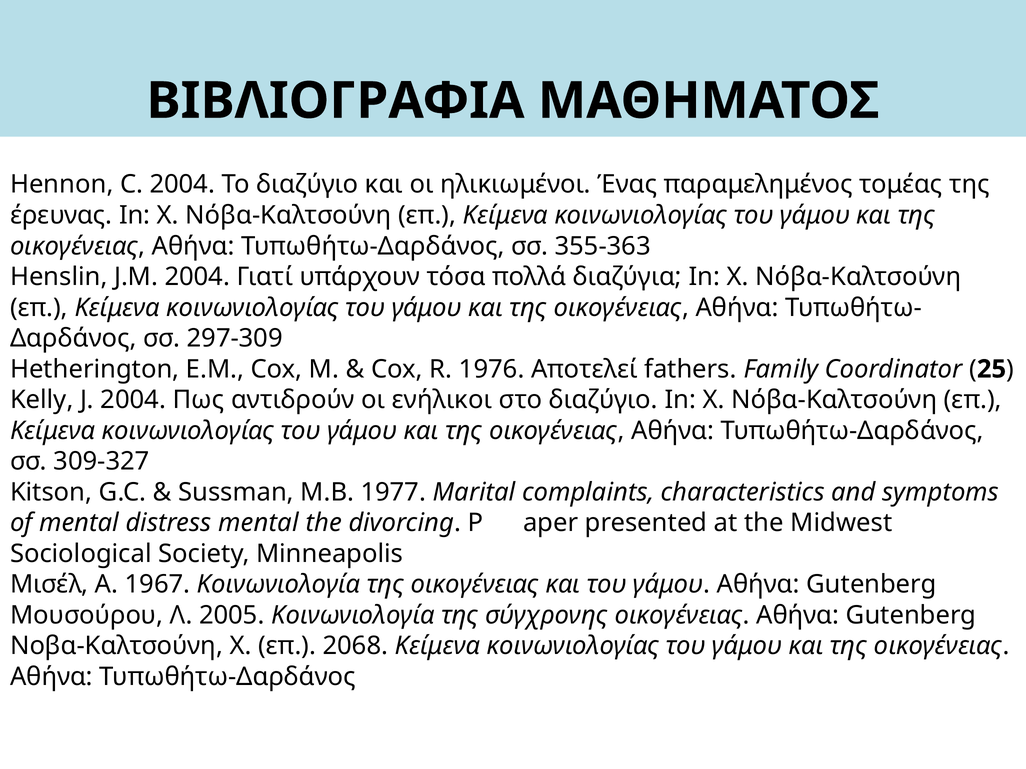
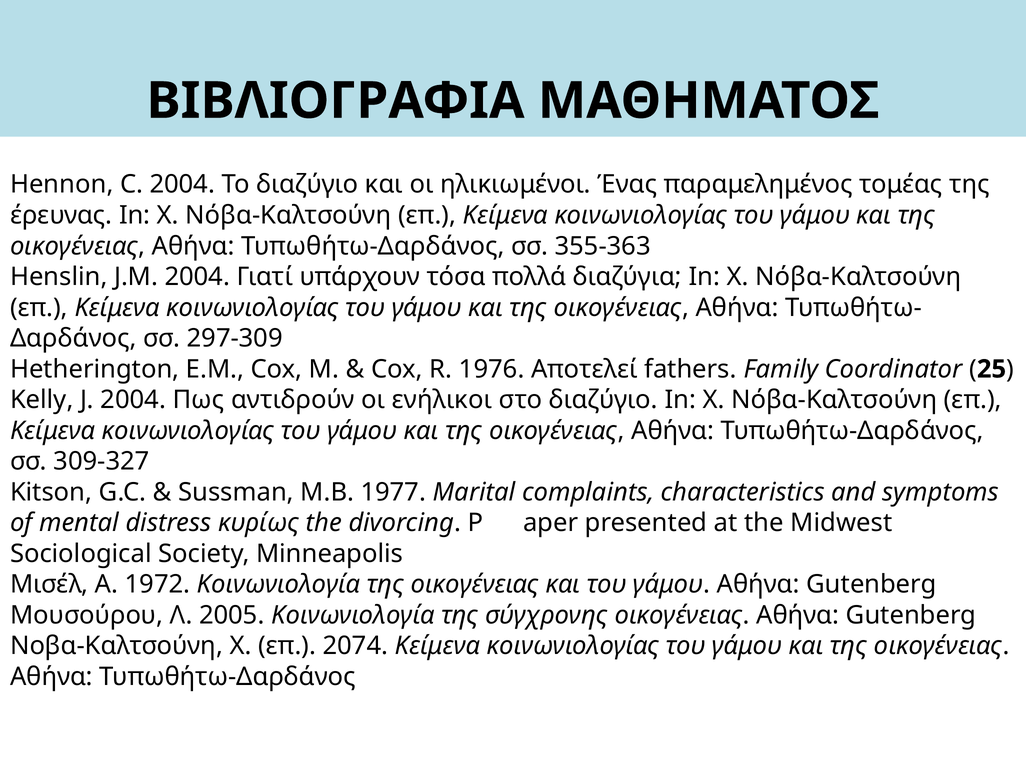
distress mental: mental -> κυρίως (259, 523)
1967: 1967 -> 1972 (157, 585)
2068: 2068 -> 2074 (355, 646)
